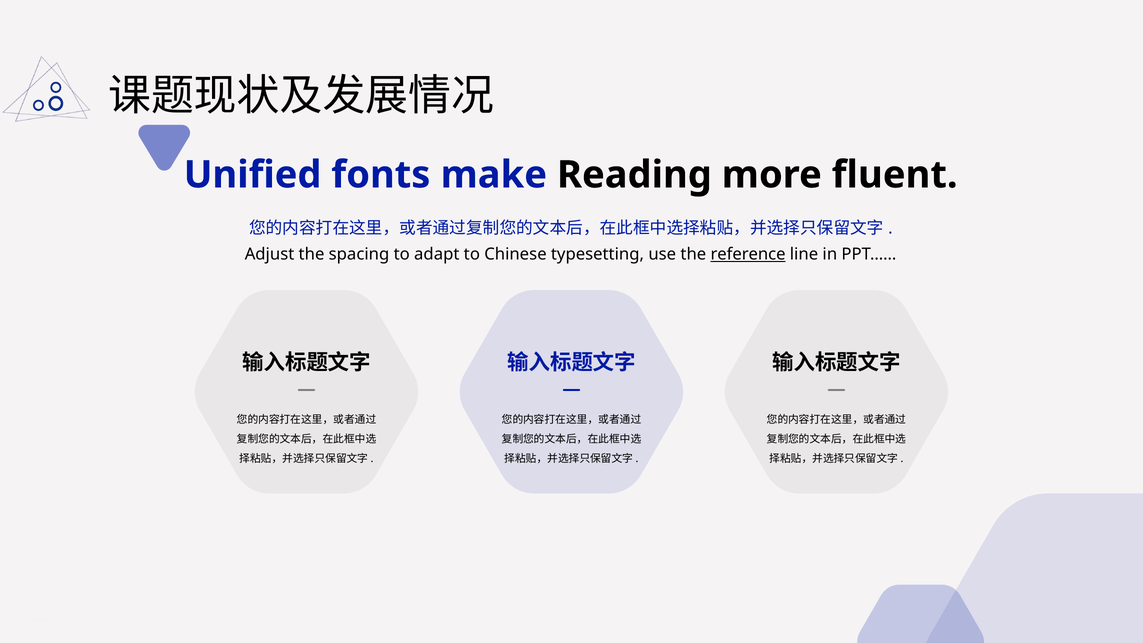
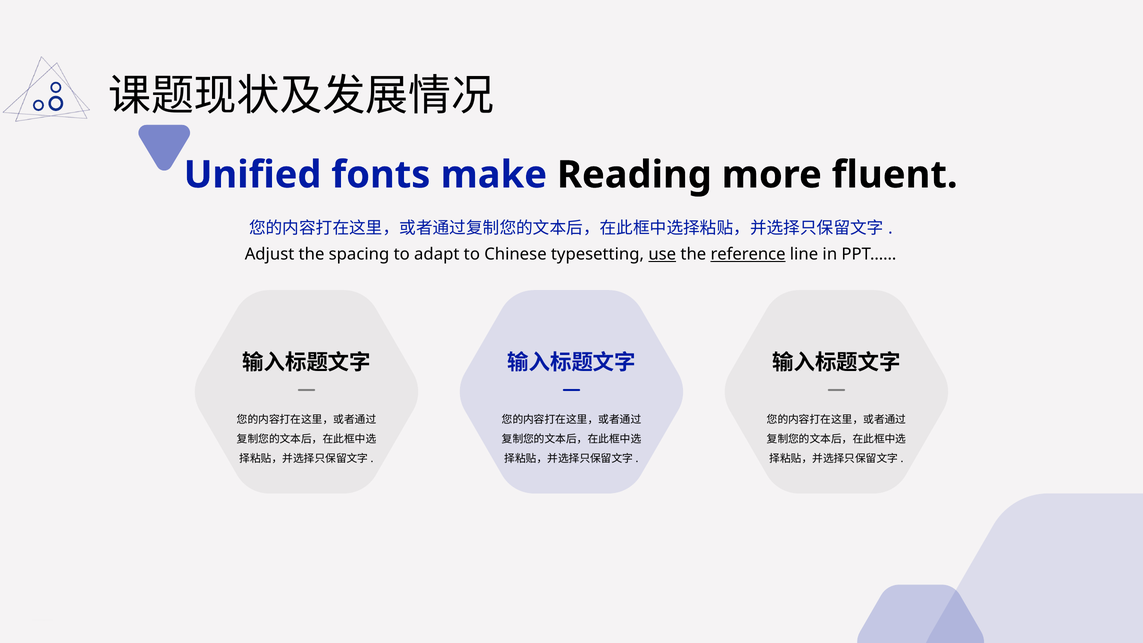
use underline: none -> present (662, 254)
